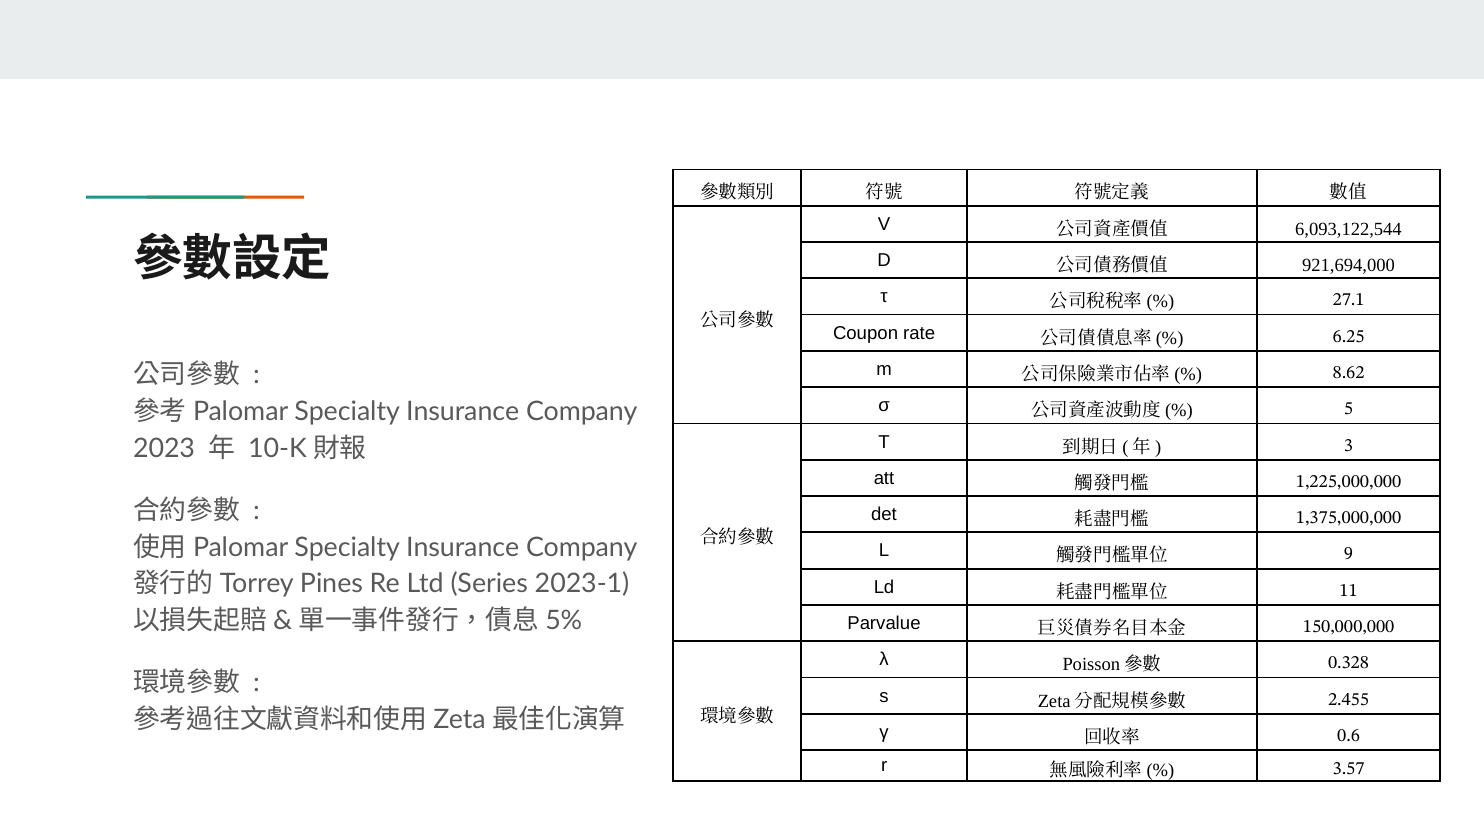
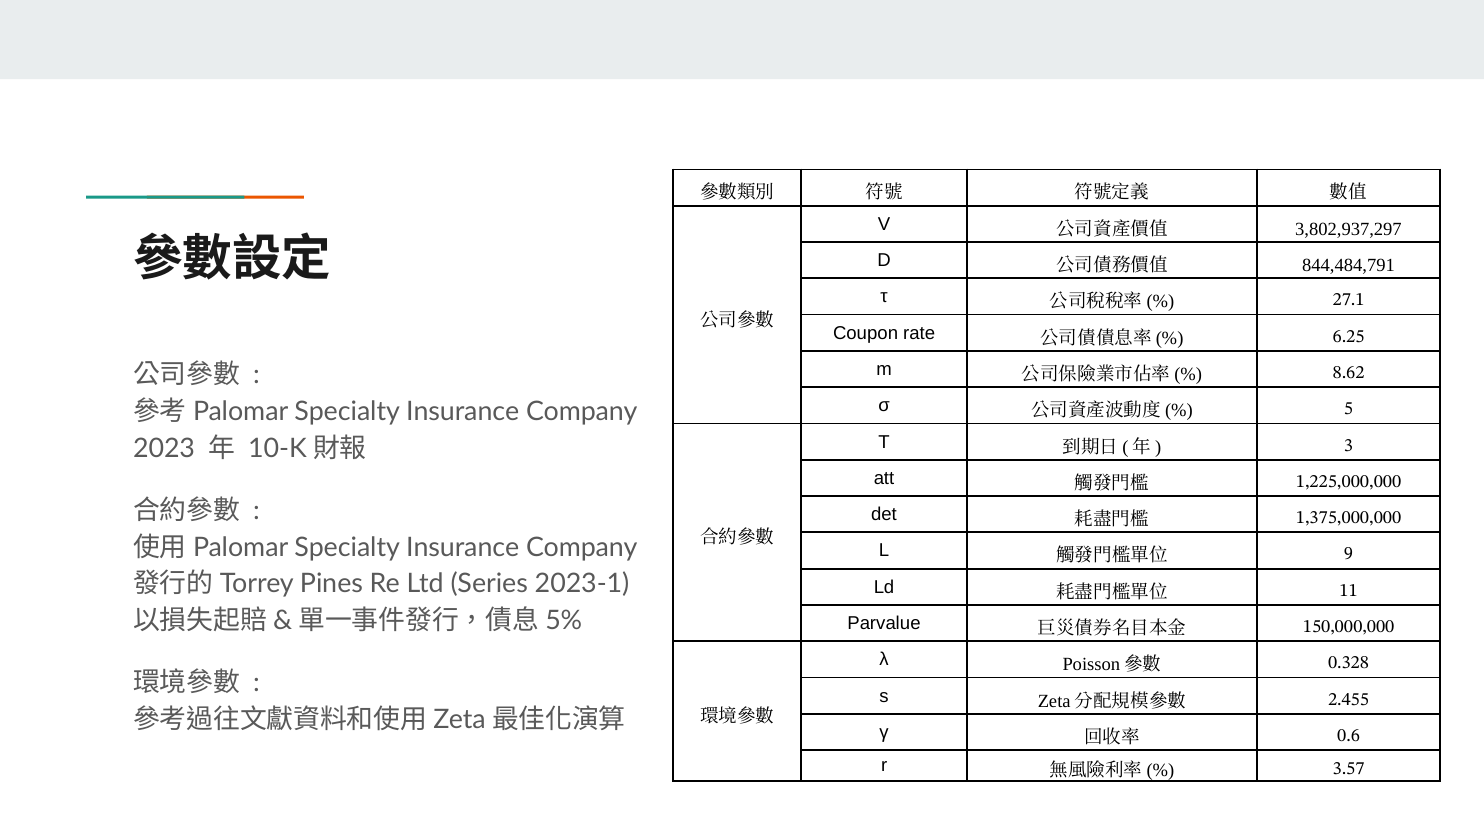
6,093,122,544: 6,093,122,544 -> 3,802,937,297 (1348, 229)
921,694,000: 921,694,000 -> 844,484,791 (1349, 265)
